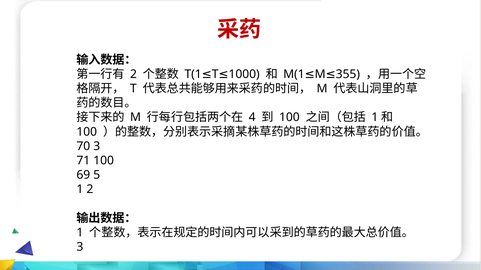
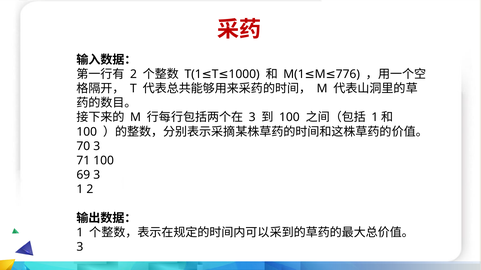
355: 355 -> 776 (348, 74)
4: 4 -> 3 (252, 118)
69 5: 5 -> 3 (97, 175)
